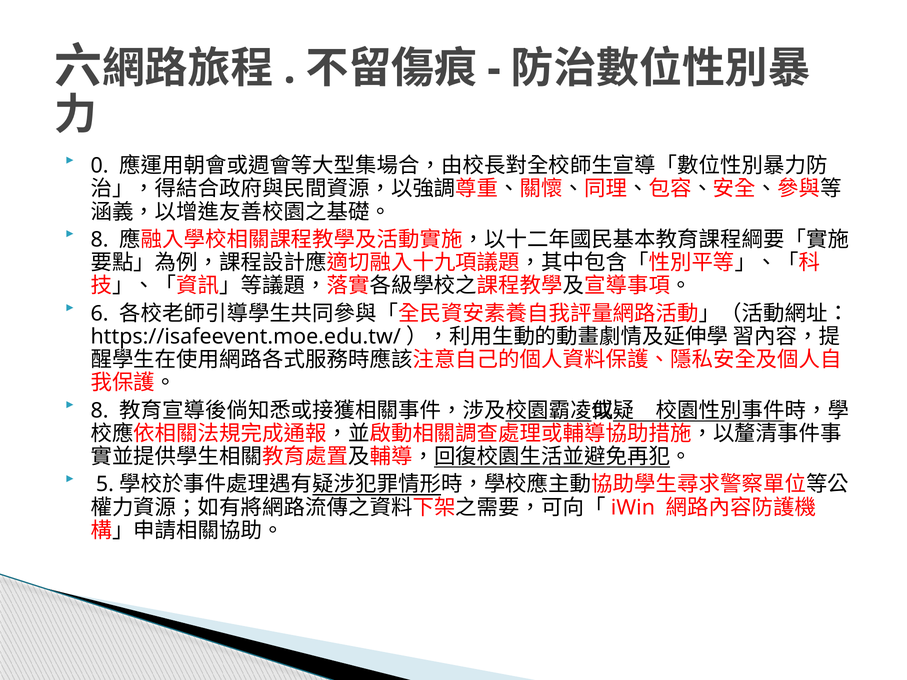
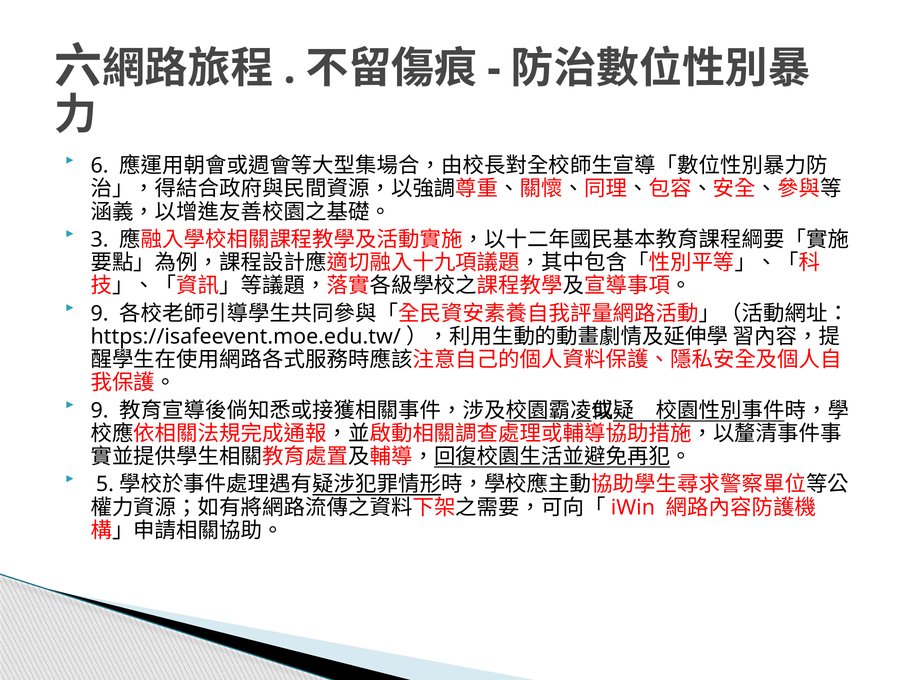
0: 0 -> 6 (100, 166)
8: 8 -> 3 (100, 240)
6: 6 -> 9 (100, 314)
8: 8 -> 9 (100, 411)
